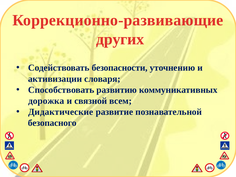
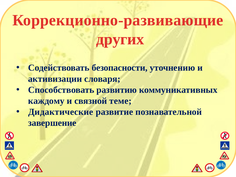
дорожка: дорожка -> каждому (46, 101)
всем: всем -> теме (120, 101)
безопасного: безопасного -> завершение (52, 123)
